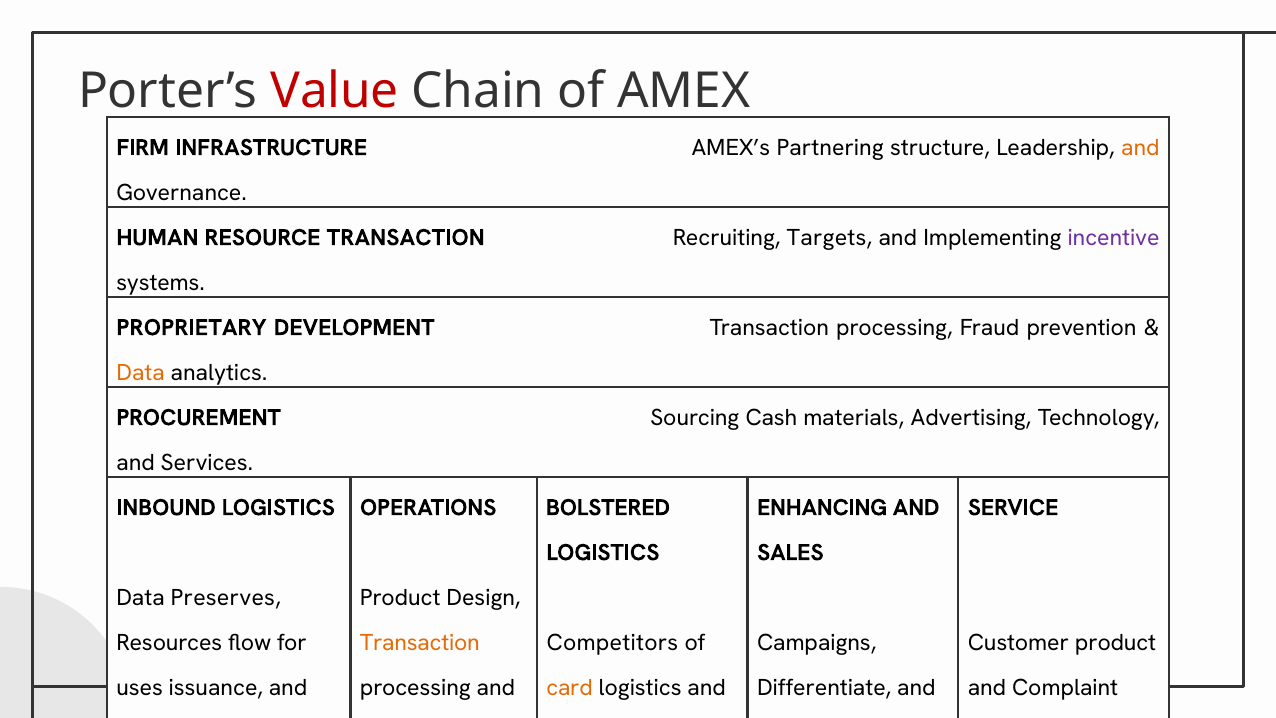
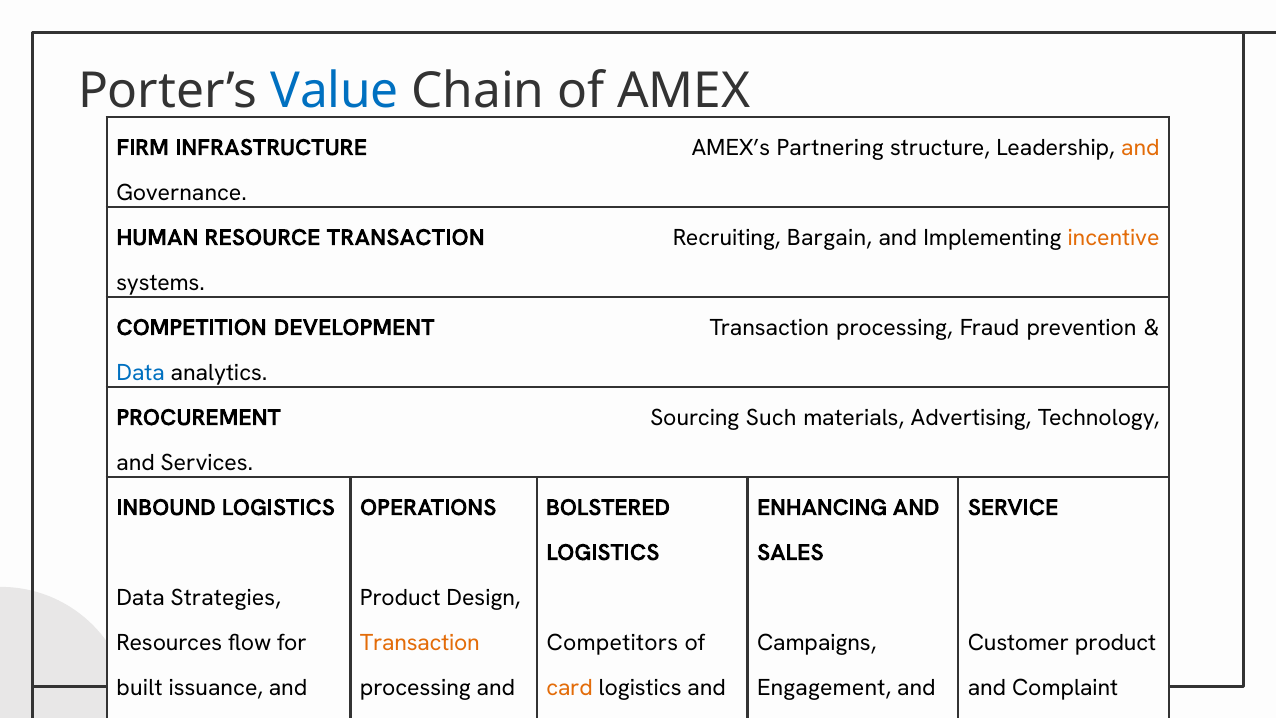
Value colour: red -> blue (335, 91)
Targets: Targets -> Bargain (829, 237)
incentive colour: purple -> orange (1114, 237)
PROPRIETARY: PROPRIETARY -> COMPETITION (192, 327)
Data colour: orange -> blue (141, 372)
Cash: Cash -> Such (771, 417)
Preserves: Preserves -> Strategies (226, 597)
uses: uses -> built (140, 687)
Differentiate: Differentiate -> Engagement (824, 687)
